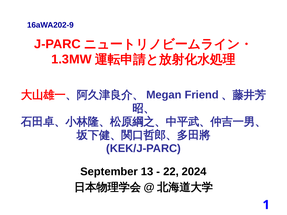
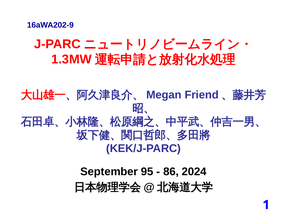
13: 13 -> 95 (147, 172)
22: 22 -> 86 (171, 172)
